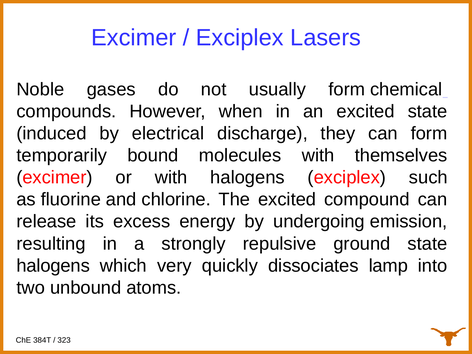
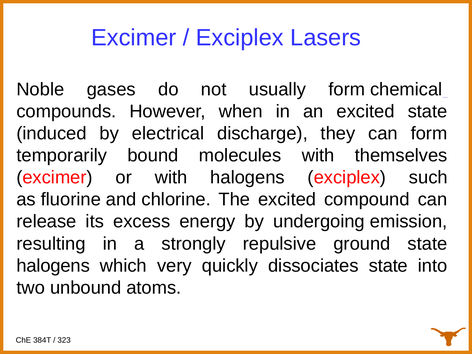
dissociates lamp: lamp -> state (388, 266)
